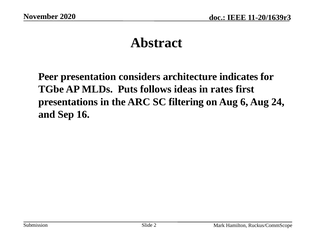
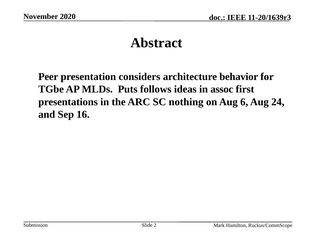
indicates: indicates -> behavior (239, 77)
rates: rates -> assoc (222, 89)
filtering: filtering -> nothing (186, 102)
